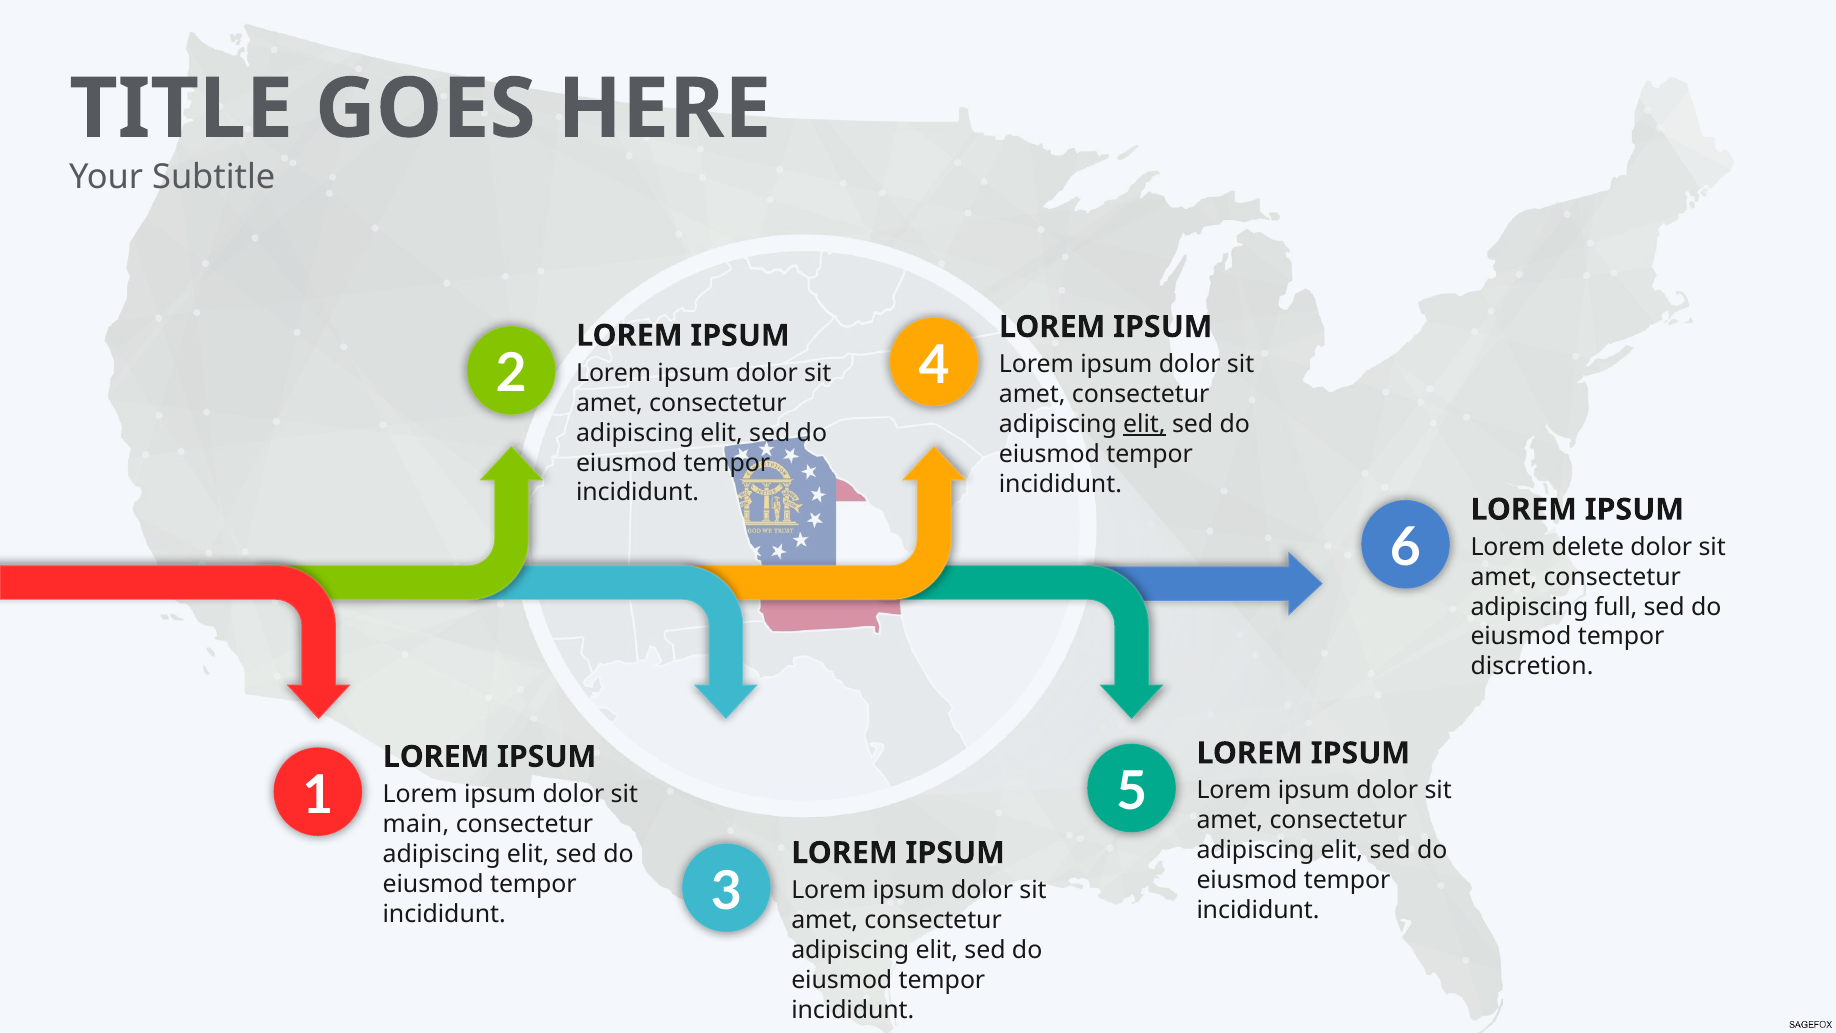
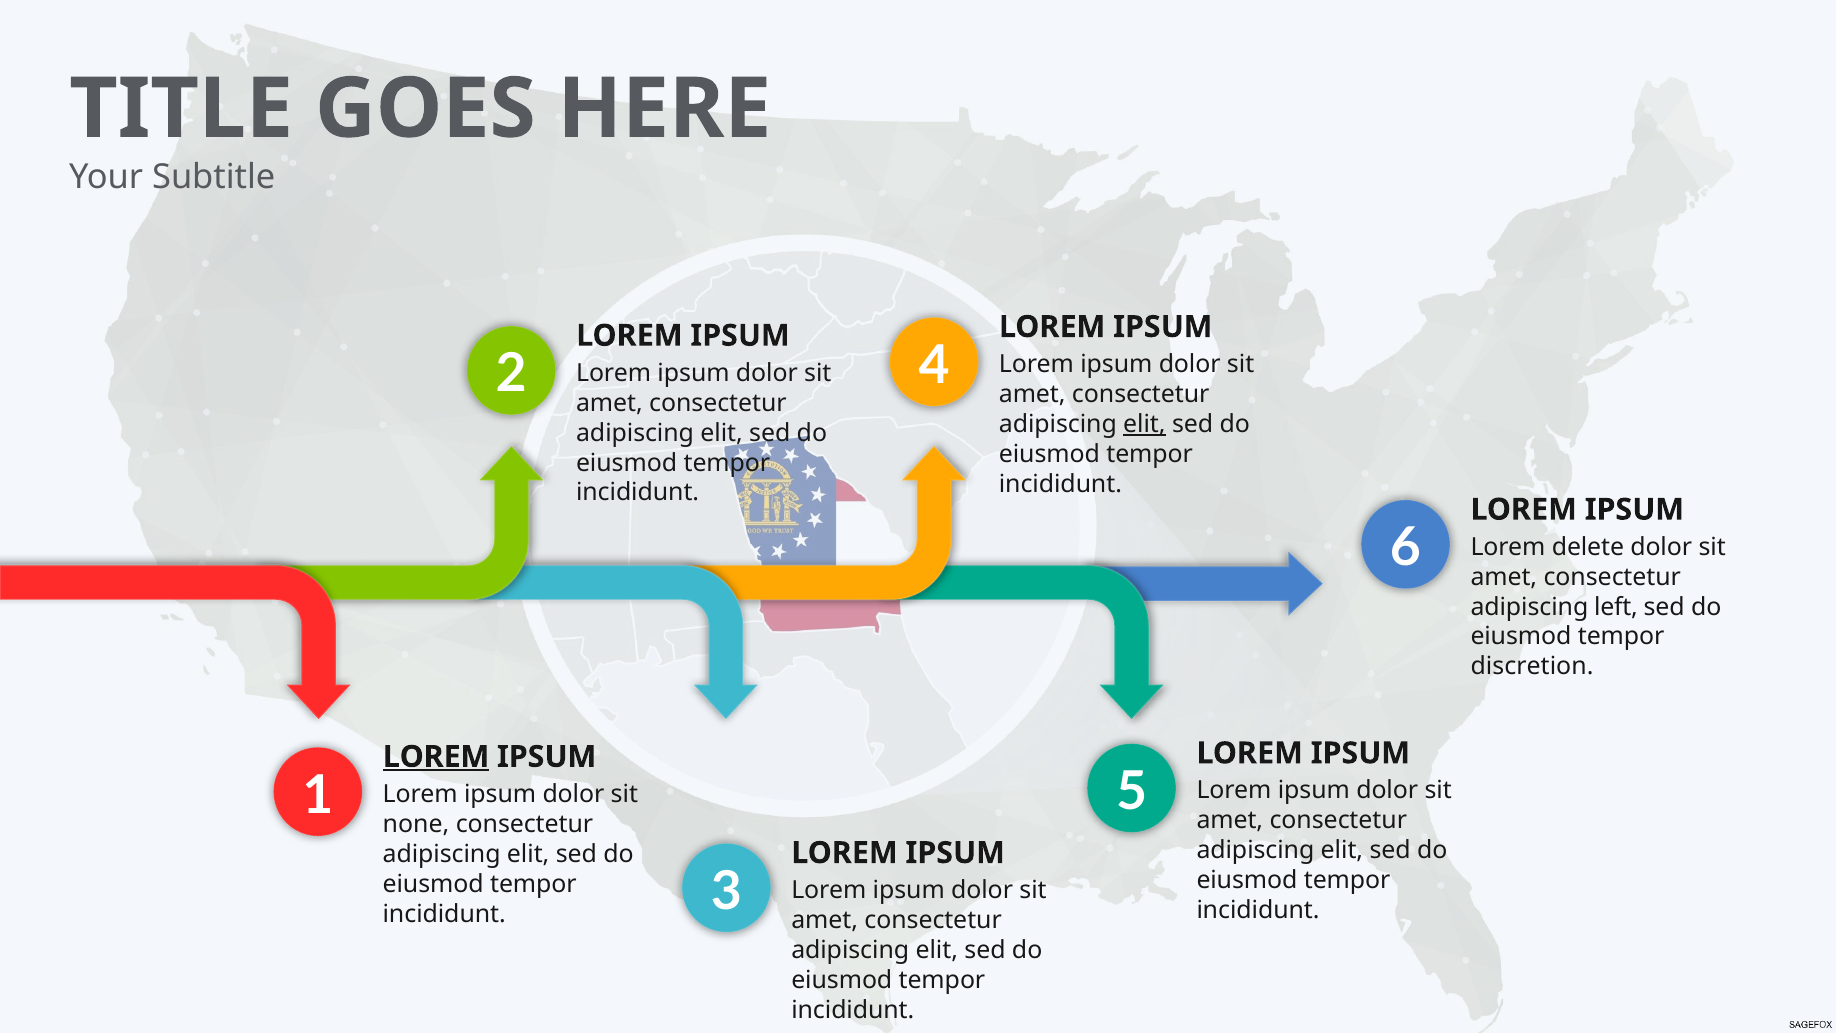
full: full -> left (1616, 607)
LOREM underline: none -> present (436, 757)
main: main -> none (416, 824)
